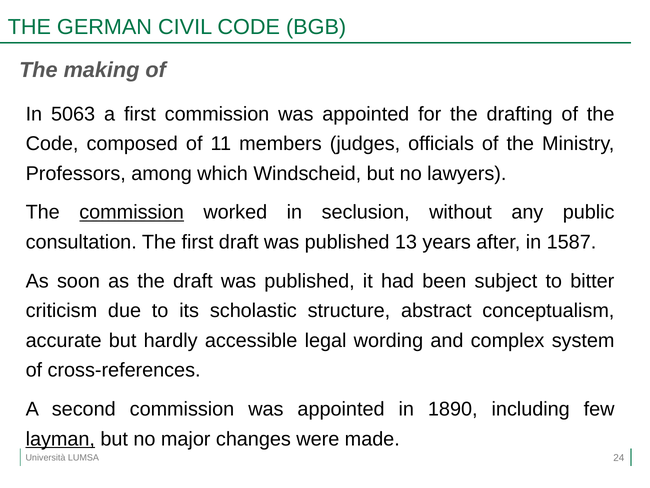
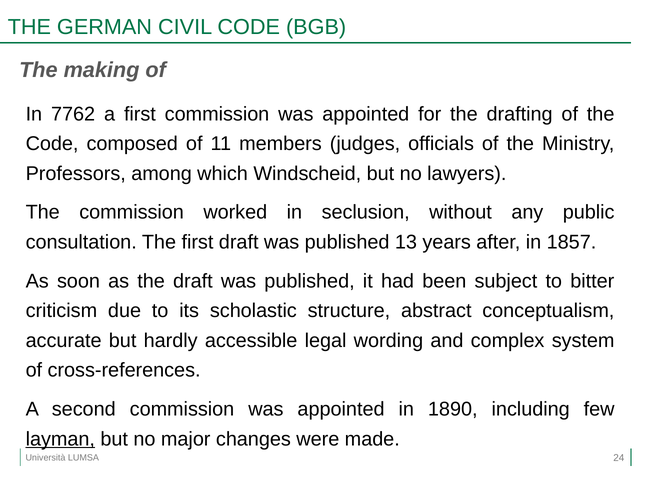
5063: 5063 -> 7762 (73, 114)
commission underline: present -> none (132, 212)
1587: 1587 -> 1857 (571, 242)
